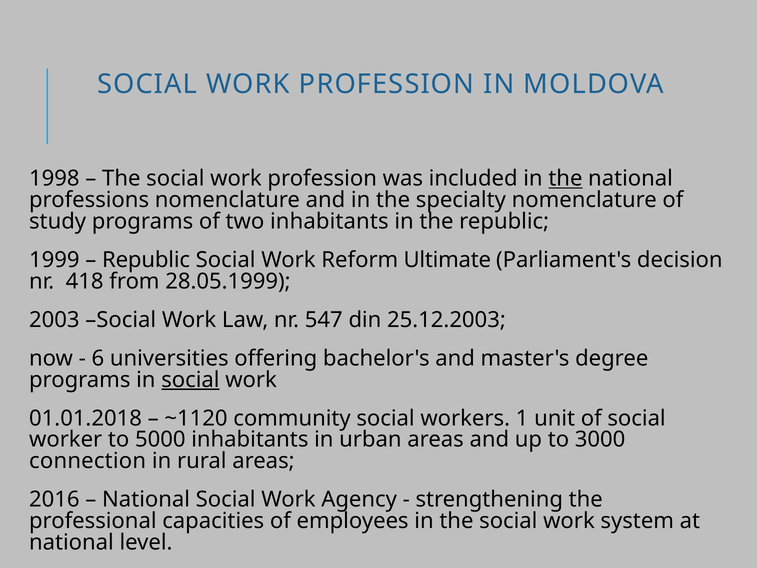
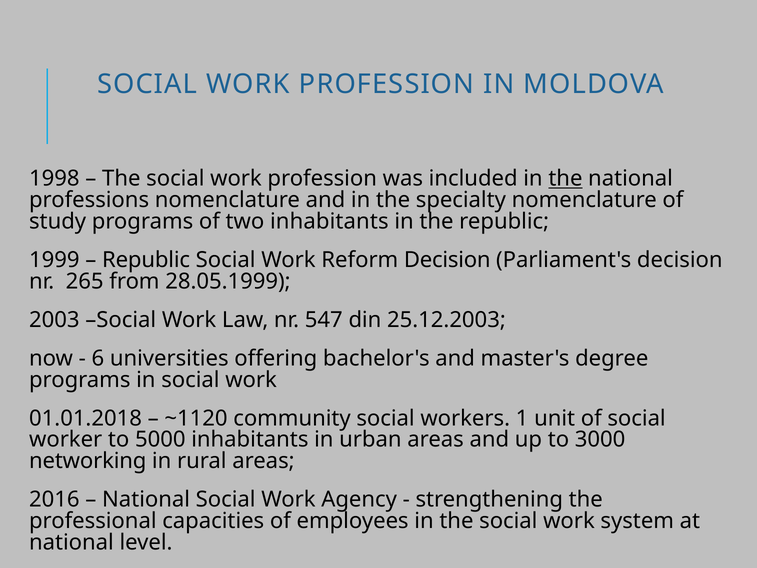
Reform Ultimate: Ultimate -> Decision (447, 260)
418: 418 -> 265 (85, 281)
social underline: present -> none (190, 380)
connection: connection -> networking (88, 461)
